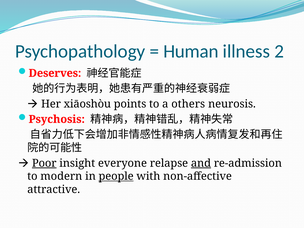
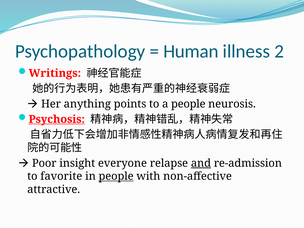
Deserves: Deserves -> Writings (55, 73)
xiāoshòu: xiāoshòu -> anything (87, 104)
a others: others -> people (188, 104)
Psychosis underline: none -> present (57, 119)
Poor underline: present -> none (44, 163)
modern: modern -> favorite (61, 176)
